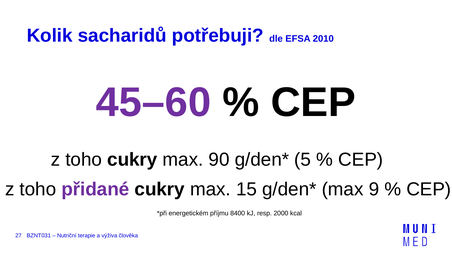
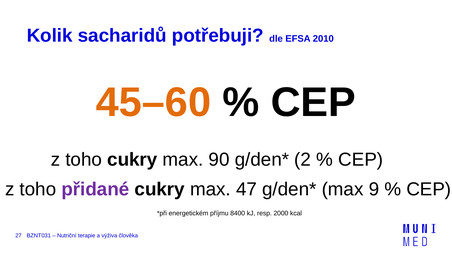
45–60 colour: purple -> orange (153, 103)
5: 5 -> 2 (303, 160)
15: 15 -> 47 (246, 189)
